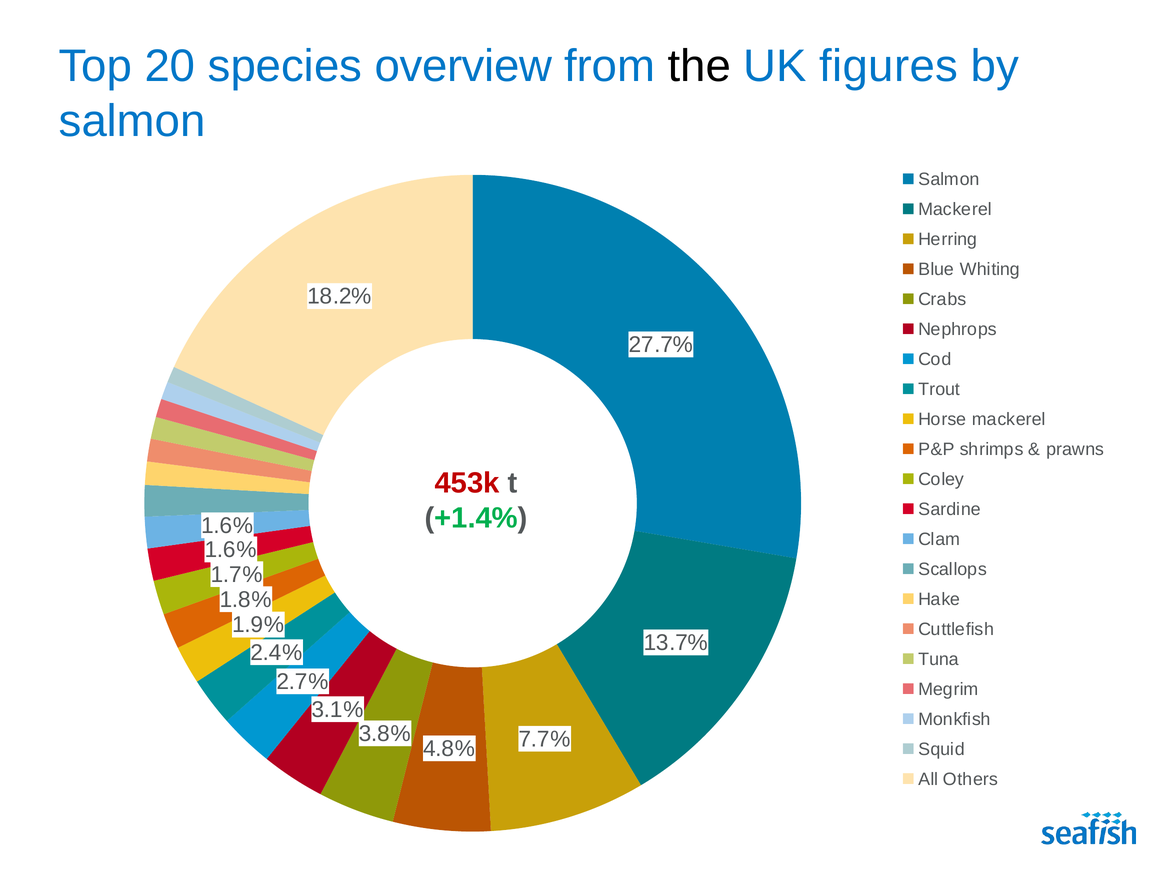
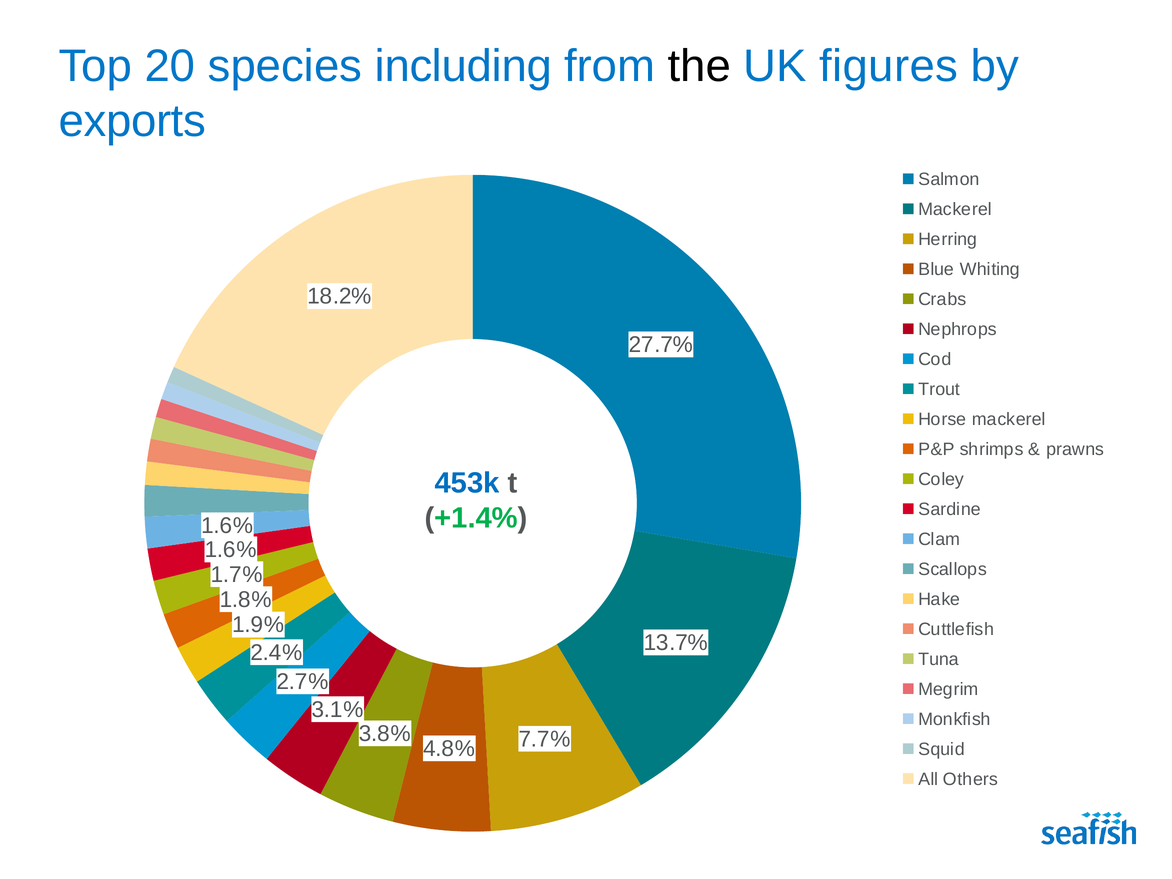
overview: overview -> including (463, 66)
salmon: salmon -> exports (132, 121)
453k colour: red -> blue (467, 483)
